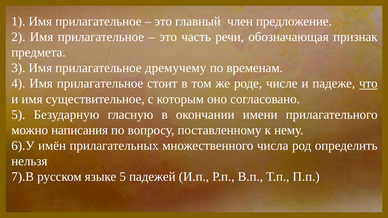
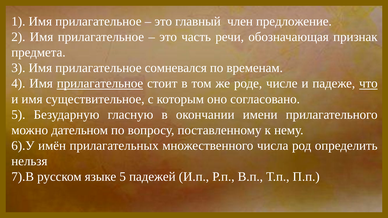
дремучему: дремучему -> сомневался (176, 68)
прилагательное underline: none -> present (100, 84)
написания: написания -> дательном (80, 130)
